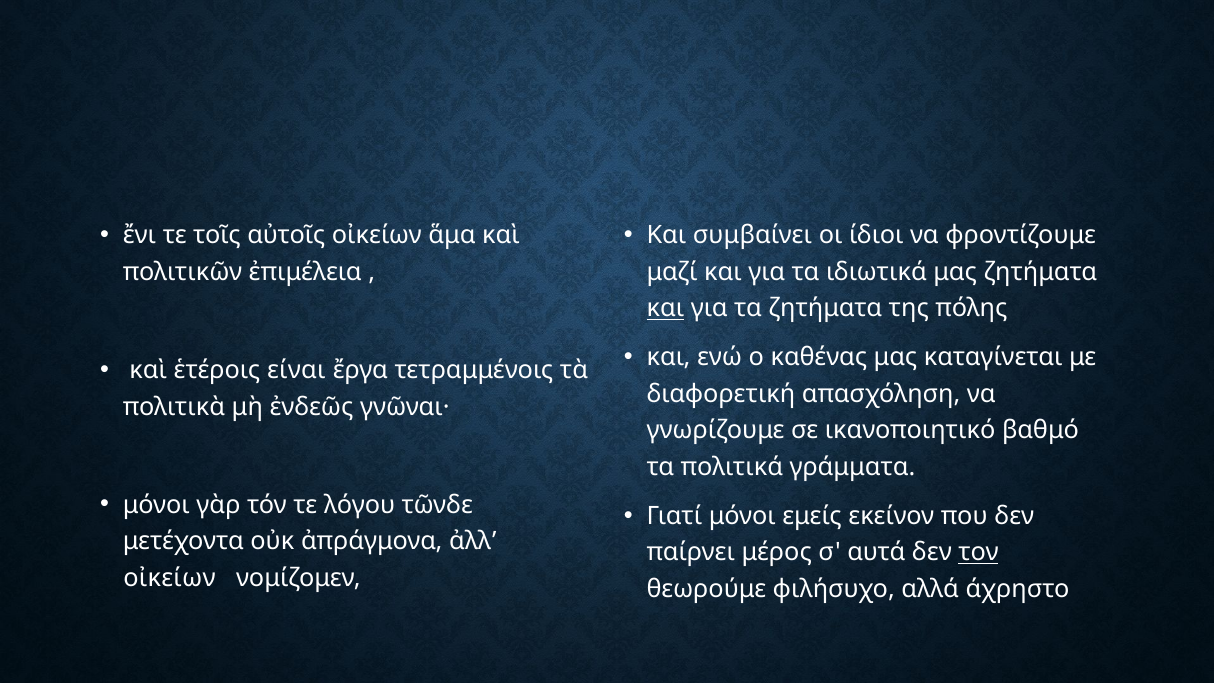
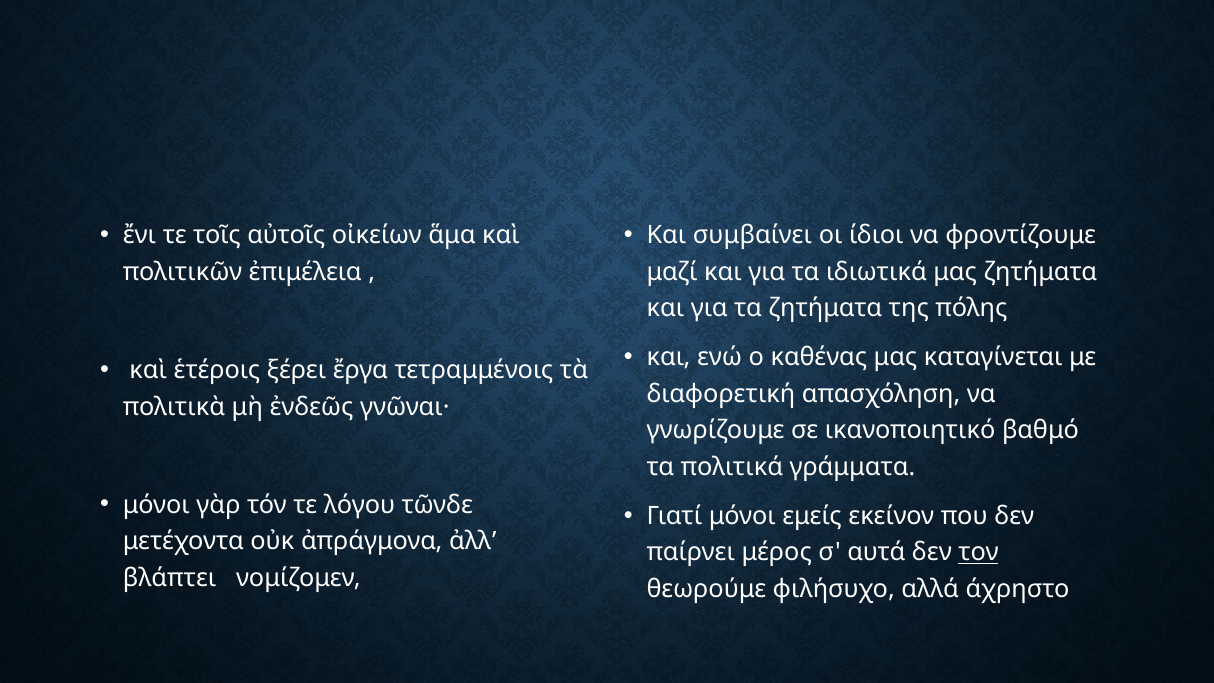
και underline: present -> none (665, 308)
είναι: είναι -> ξέρει (296, 370)
οἰκείων: οἰκείων -> βλάπτει (170, 578)
